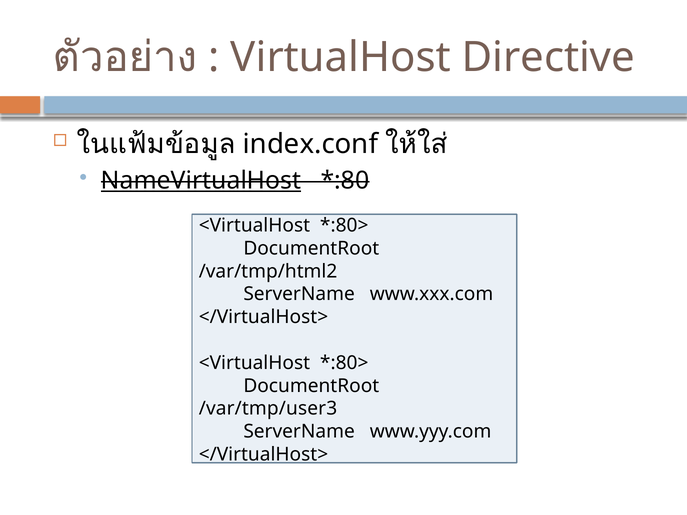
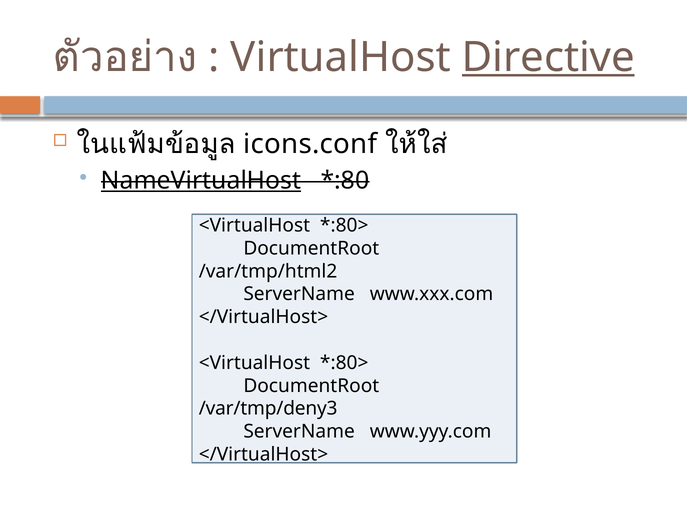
Directive underline: none -> present (548, 57)
index.conf: index.conf -> icons.conf (310, 144)
/var/tmp/user3: /var/tmp/user3 -> /var/tmp/deny3 (268, 409)
